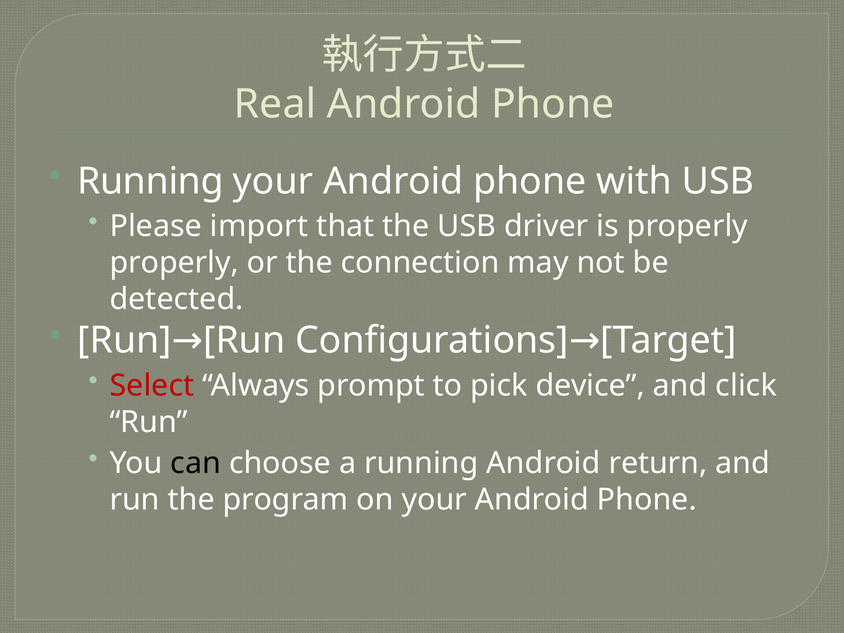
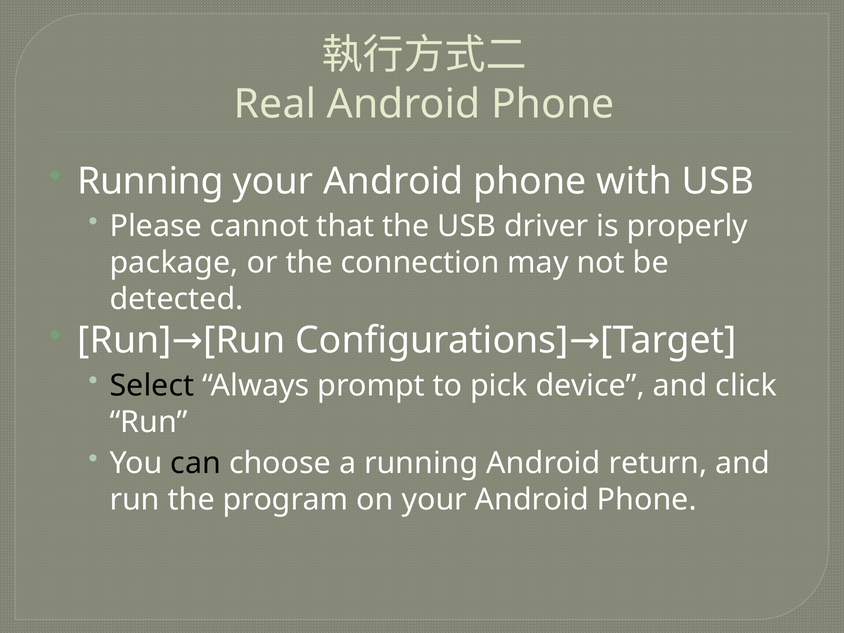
import: import -> cannot (259, 226)
properly: properly -> package (174, 263)
Select colour: red -> black (152, 386)
